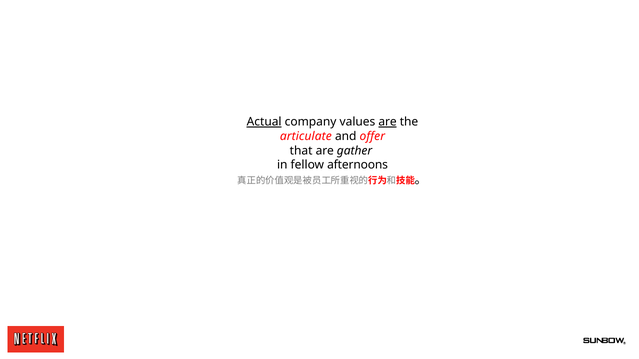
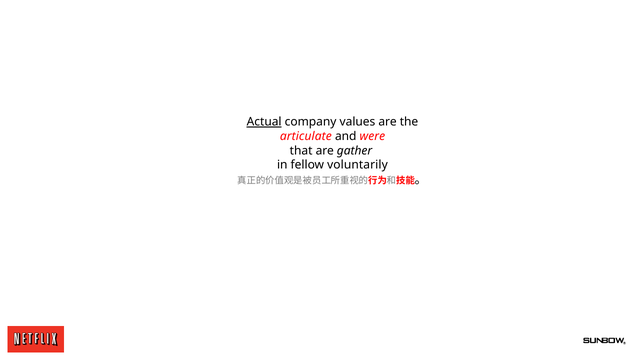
are underline: present -> none (388, 122)
offer: offer -> were (372, 136)
afternoons: afternoons -> voluntarily (357, 165)
